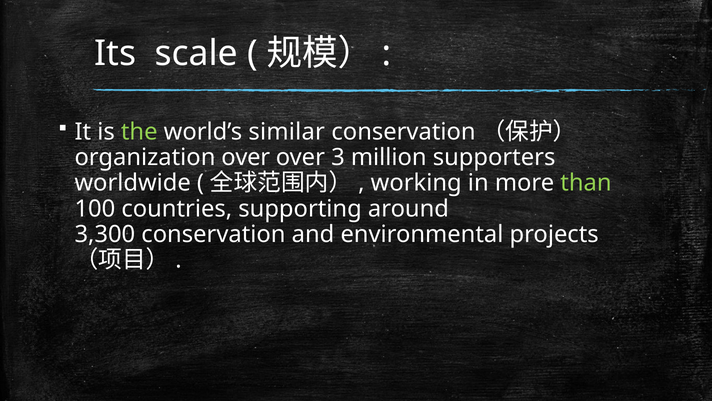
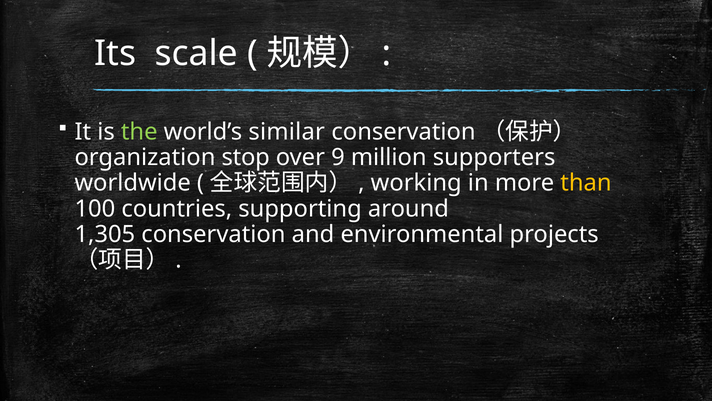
organization over: over -> stop (246, 157)
3: 3 -> 9 (338, 157)
than colour: light green -> yellow (586, 183)
3,300: 3,300 -> 1,305 (105, 234)
